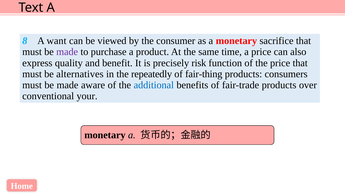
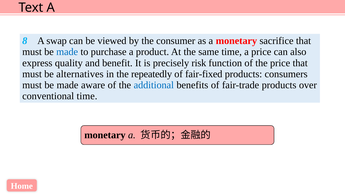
want: want -> swap (57, 41)
made colour: purple -> blue (67, 52)
fair-thing: fair-thing -> fair-fixed (204, 74)
conventional your: your -> time (87, 96)
